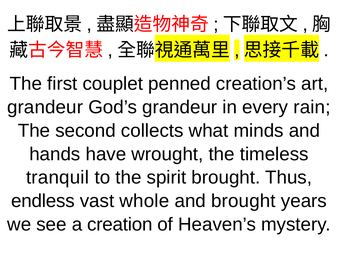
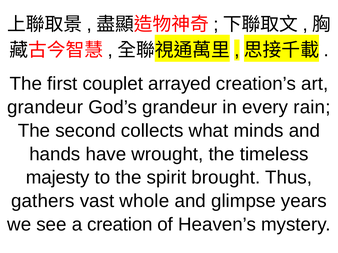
penned: penned -> arrayed (180, 84)
tranquil: tranquil -> majesty (58, 178)
endless: endless -> gathers (43, 201)
and brought: brought -> glimpse (243, 201)
